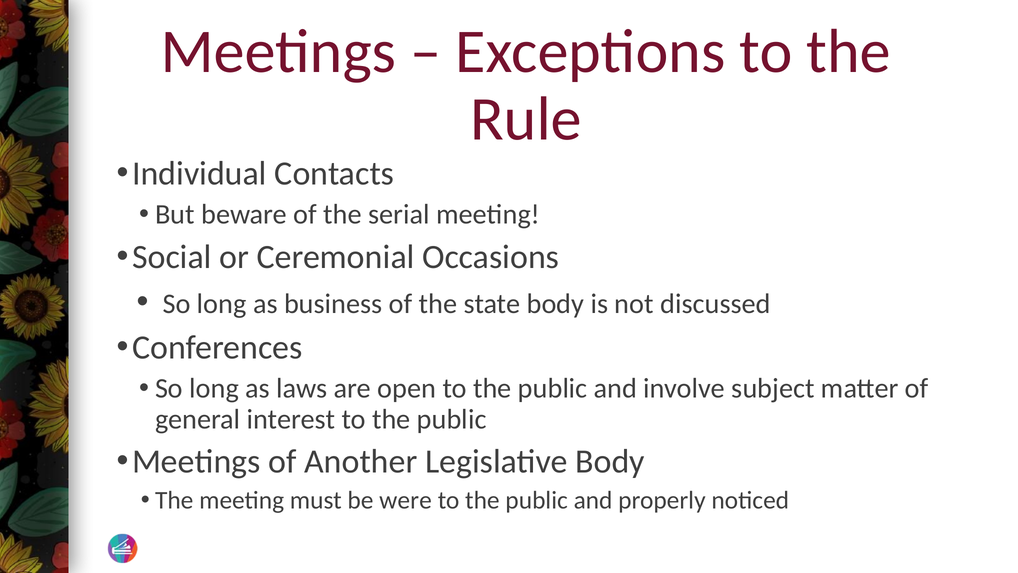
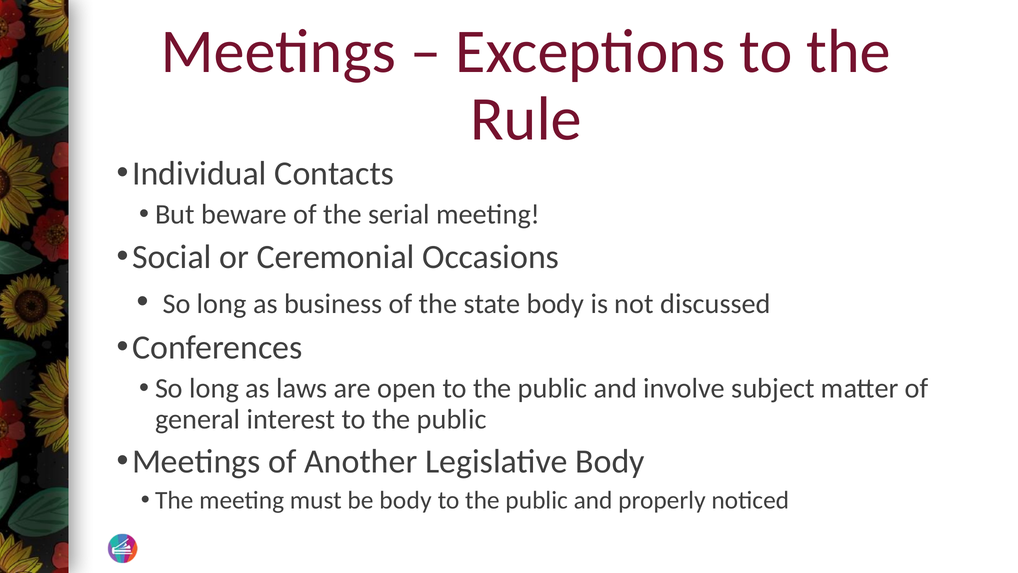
be were: were -> body (405, 500)
